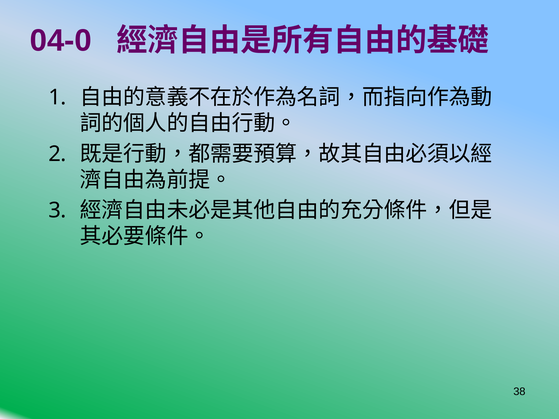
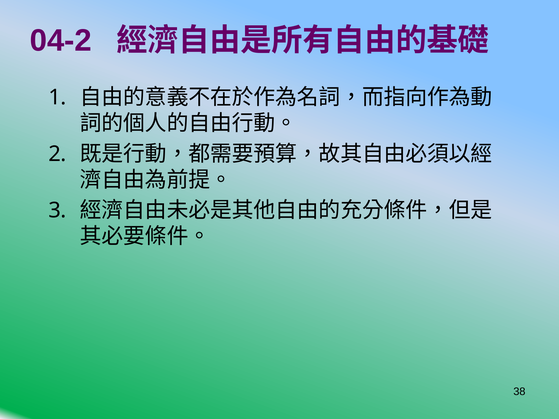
04-0: 04-0 -> 04-2 (61, 41)
